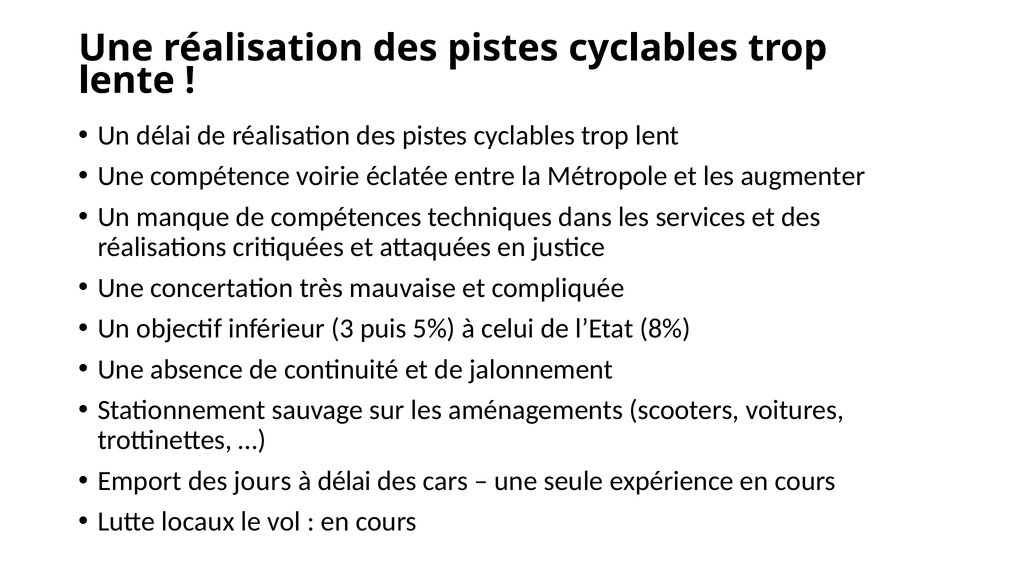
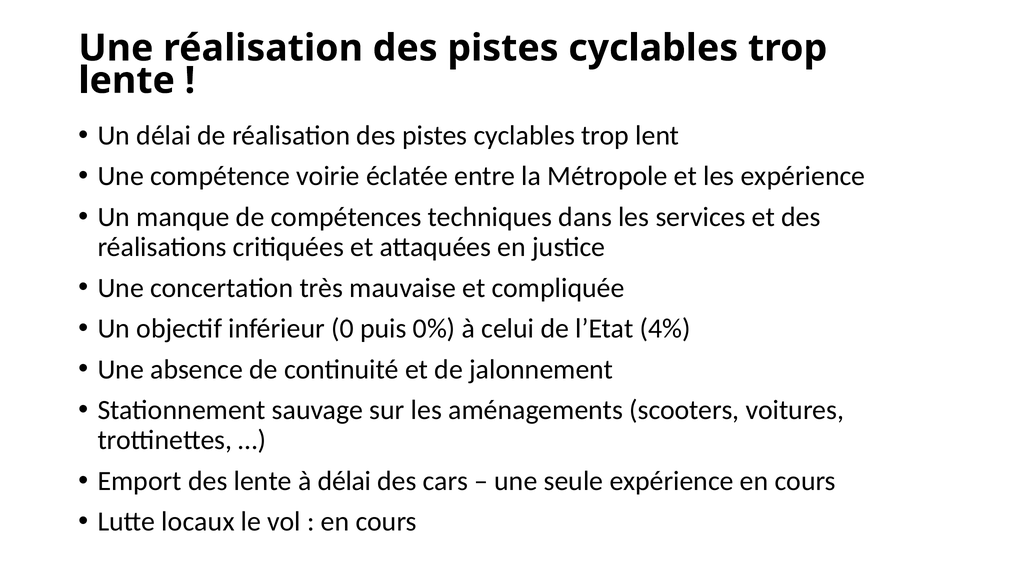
les augmenter: augmenter -> expérience (803, 176)
3: 3 -> 0 (343, 329)
5%: 5% -> 0% (434, 329)
8%: 8% -> 4% (665, 329)
des jours: jours -> lente (263, 481)
